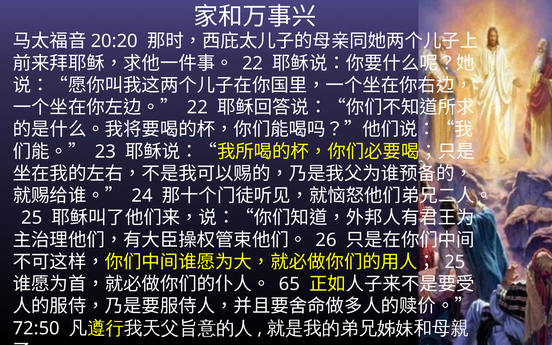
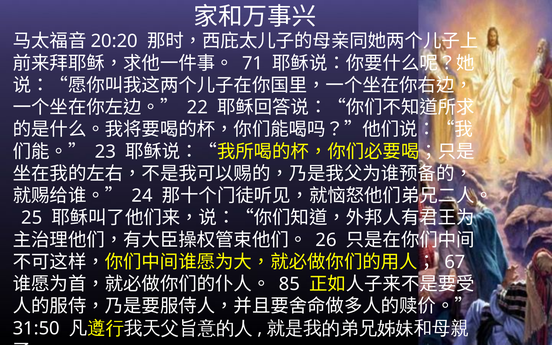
22: 22 -> 71 (253, 63)
25: 25 -> 67 (455, 262)
65: 65 -> 85 (289, 284)
72:50: 72:50 -> 31:50 (36, 328)
